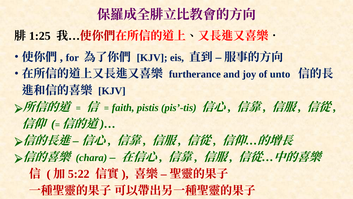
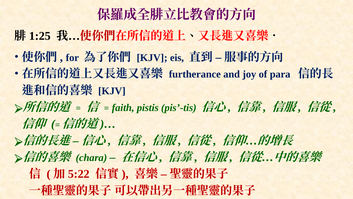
unto: unto -> para (280, 74)
